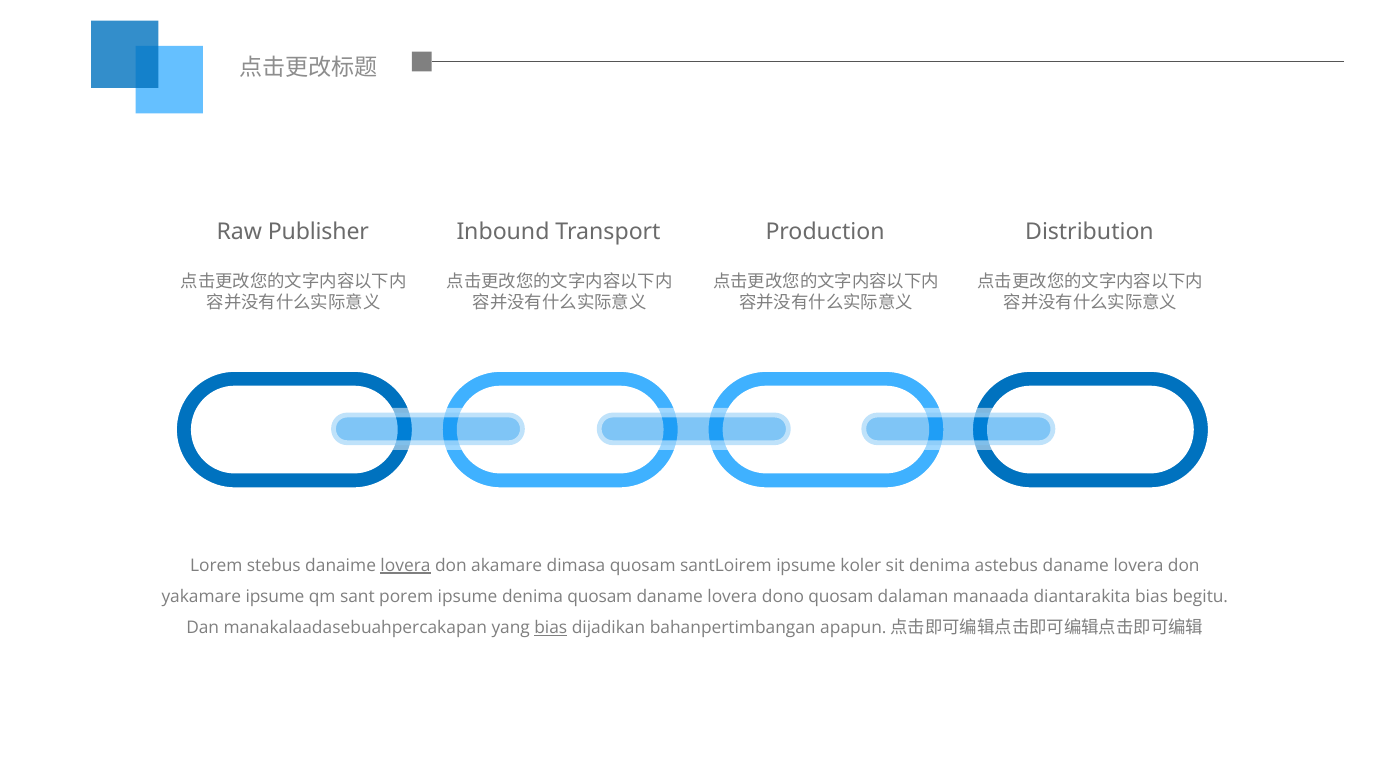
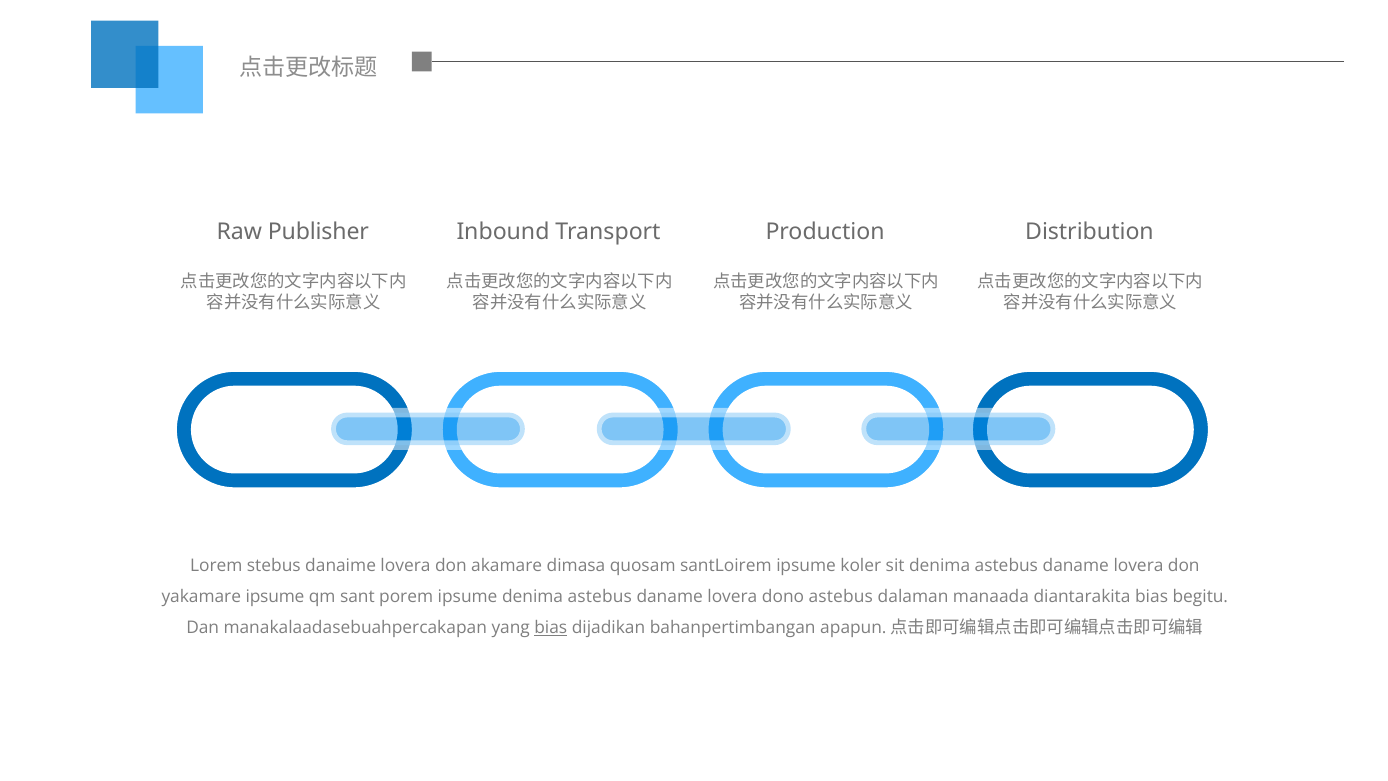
lovera underline: present -> none (405, 565)
ipsume denima quosam: quosam -> astebus (600, 597)
dono quosam: quosam -> astebus (841, 597)
